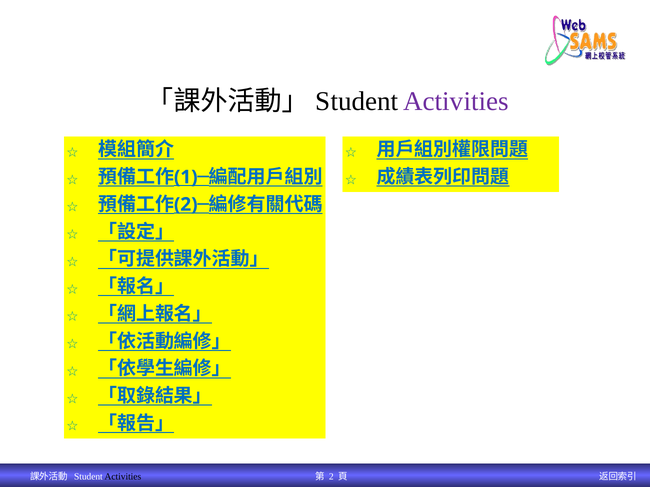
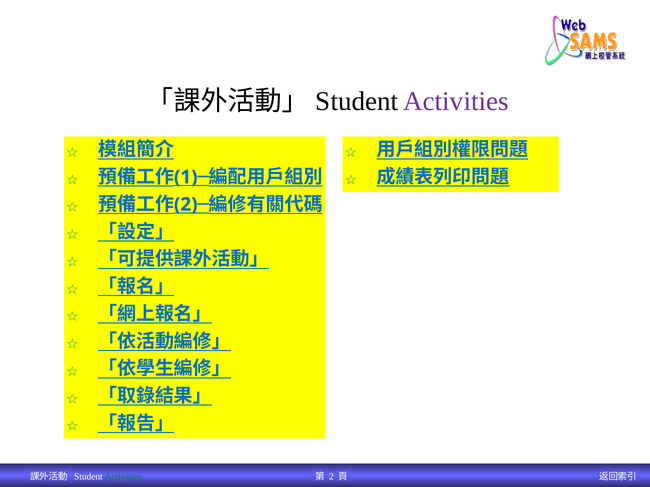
Activities colour: black -> green (123, 477)
